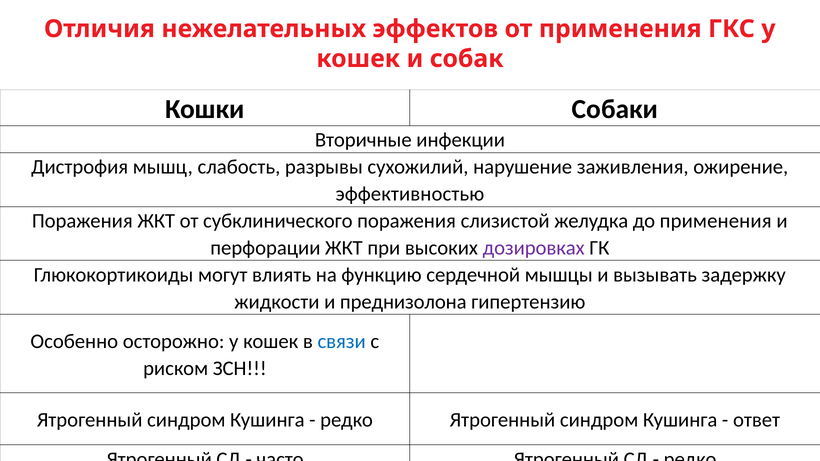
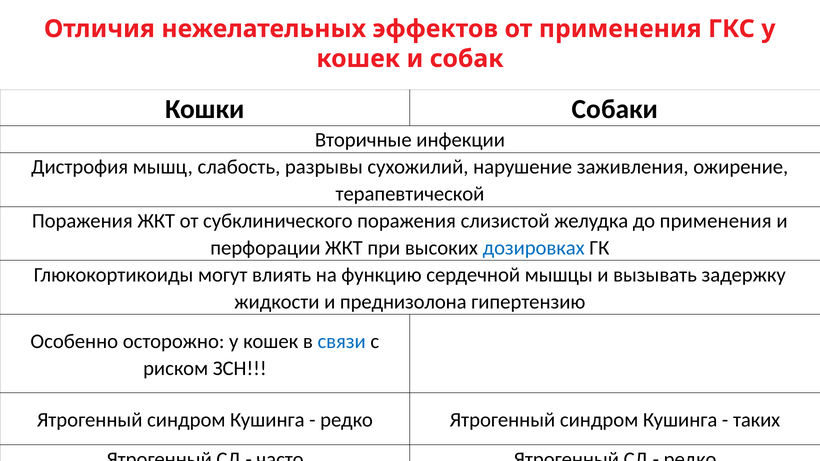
эффективностью: эффективностью -> терапевтической (410, 194)
дозировках colour: purple -> blue (534, 248)
ответ: ответ -> таких (757, 420)
